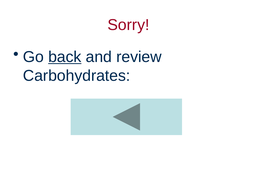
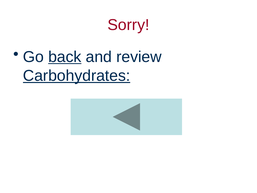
Carbohydrates underline: none -> present (77, 76)
